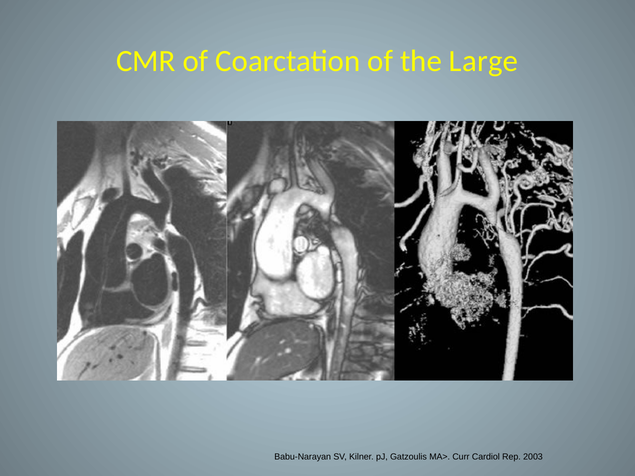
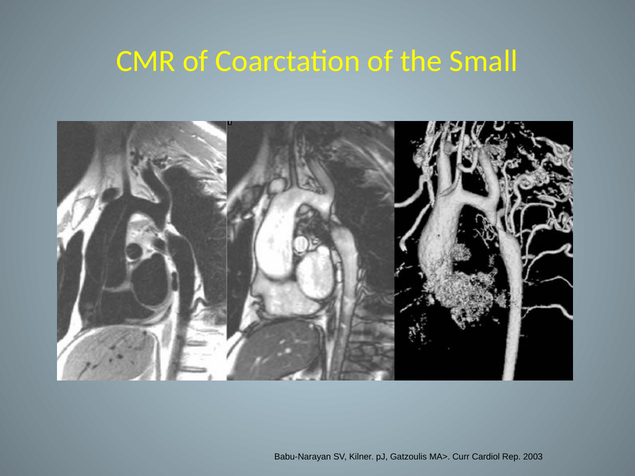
Large: Large -> Small (484, 61)
